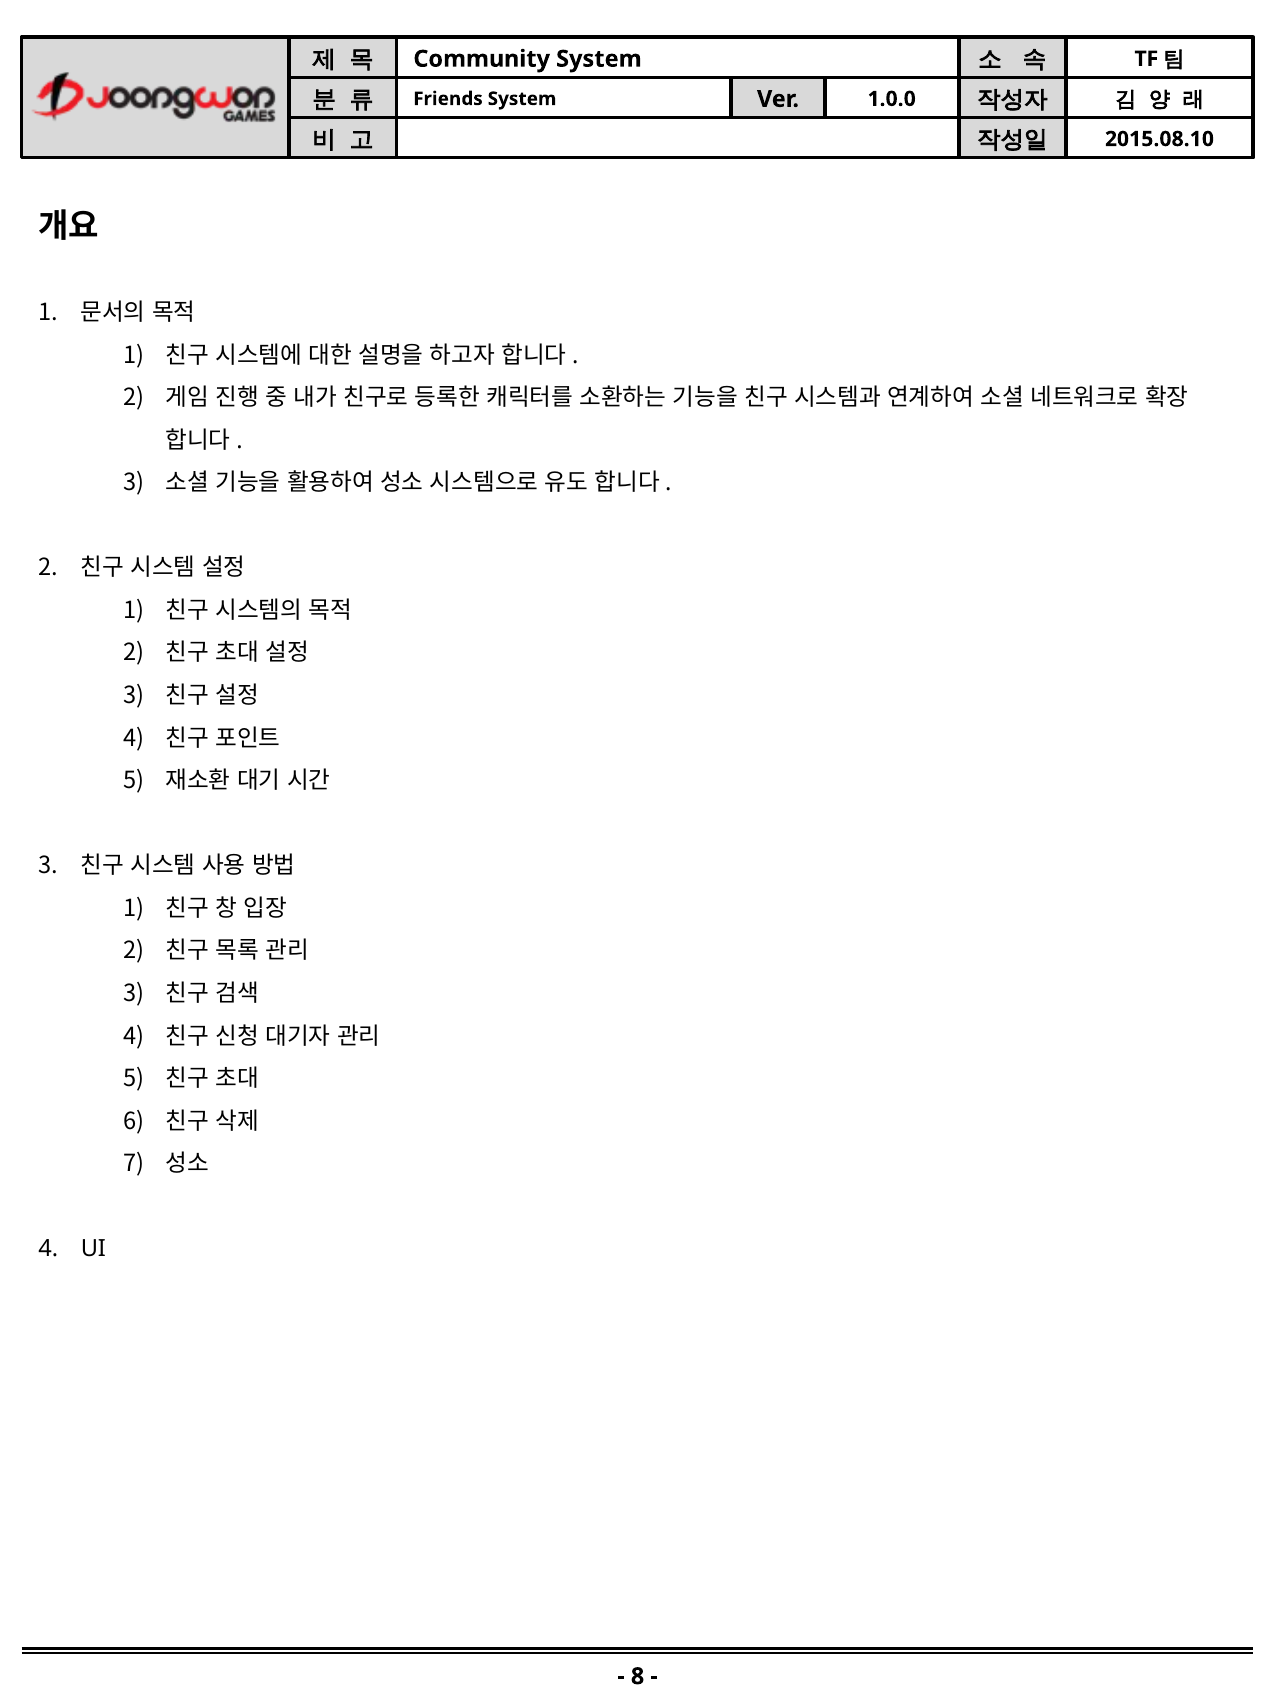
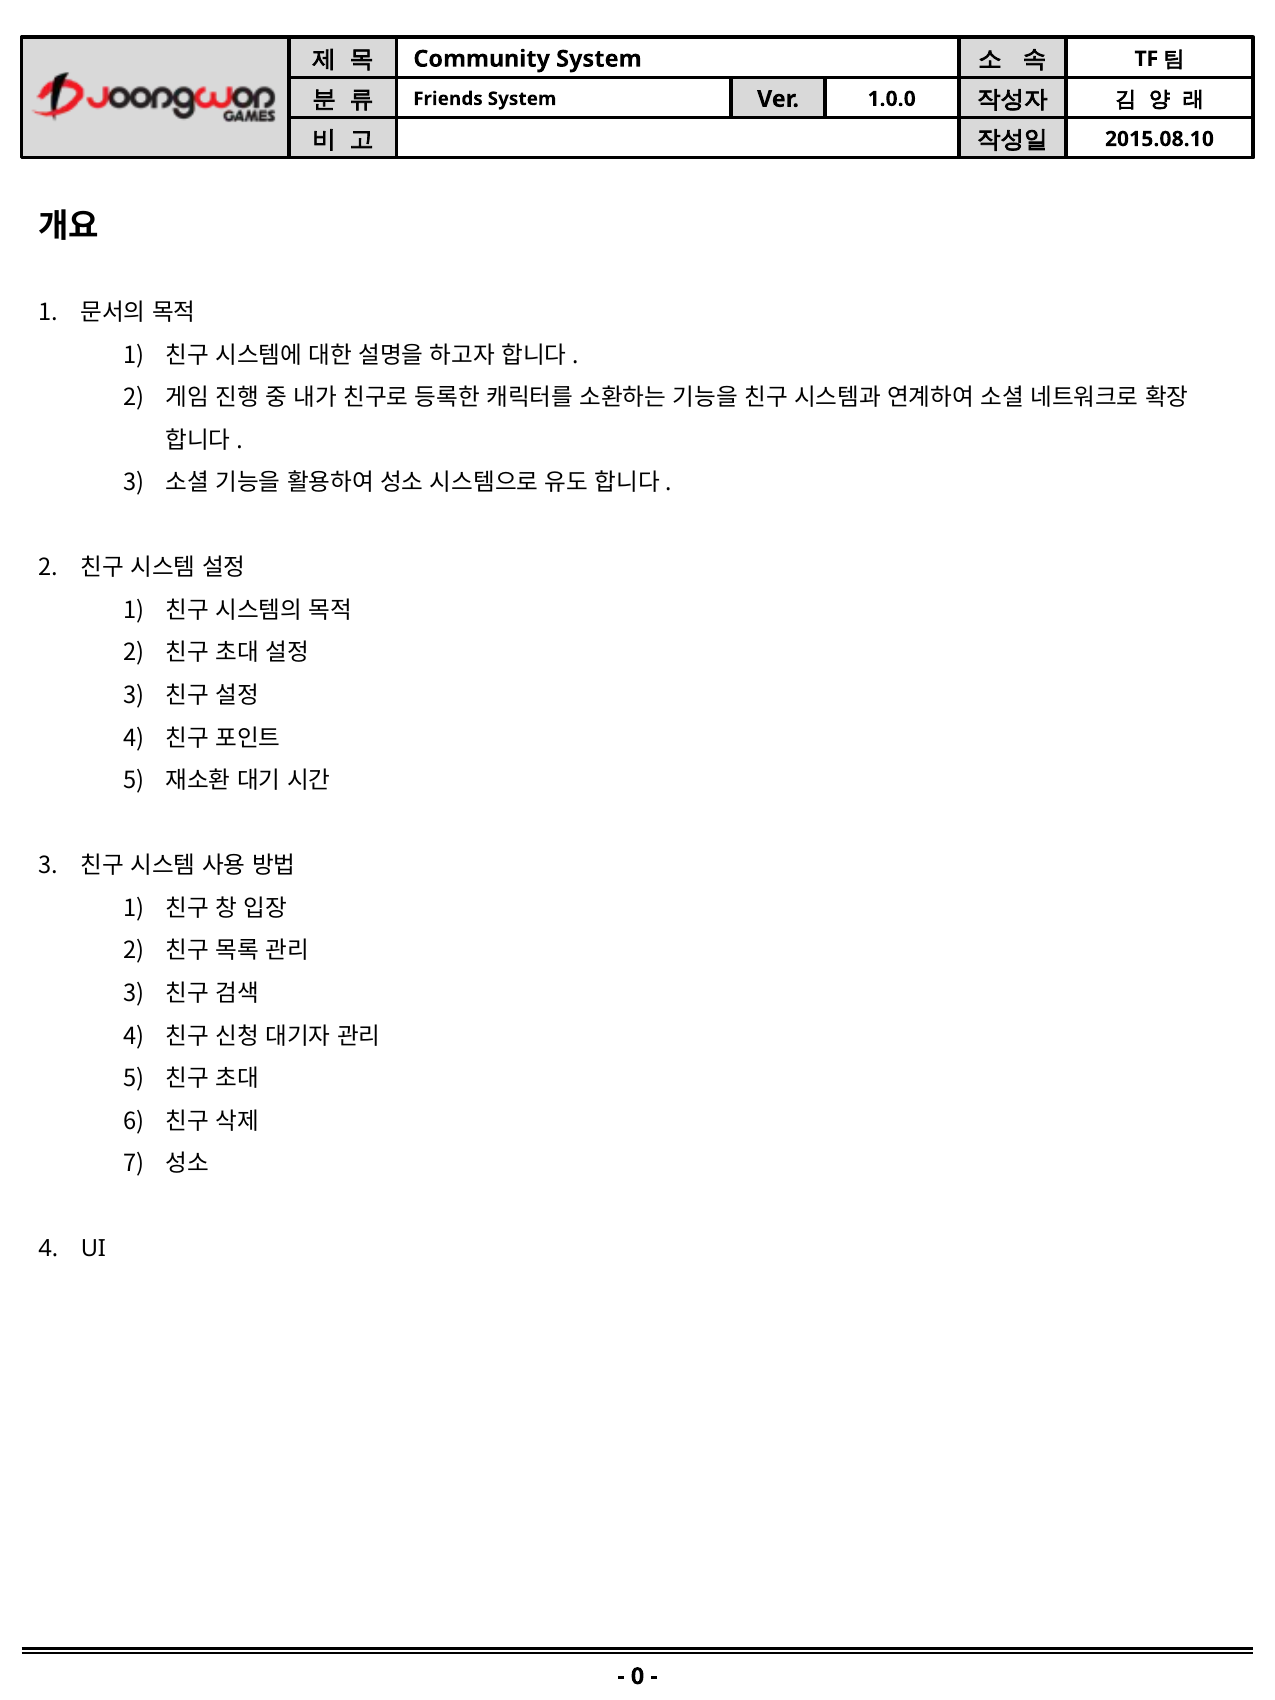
8: 8 -> 0 (638, 1676)
